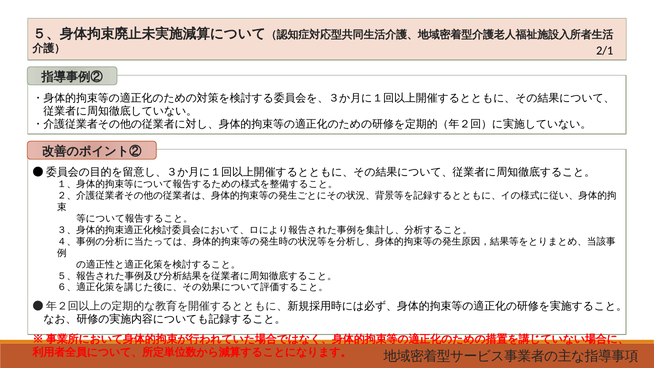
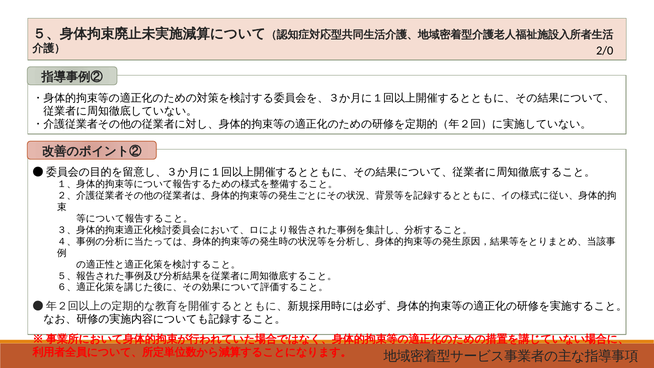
2/1: 2/1 -> 2/0 (605, 51)
